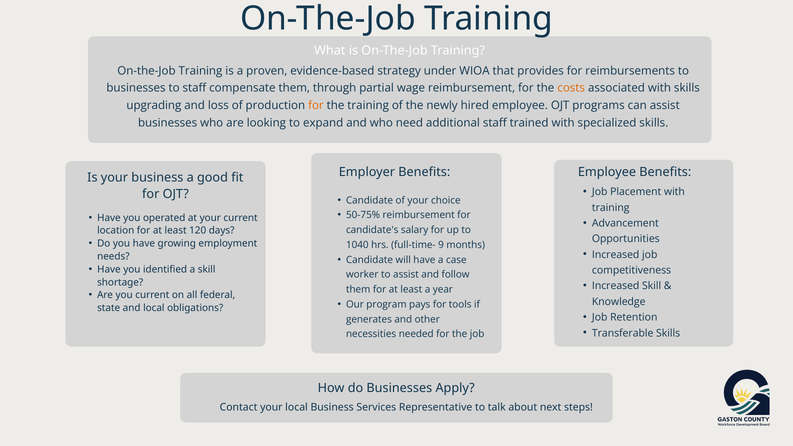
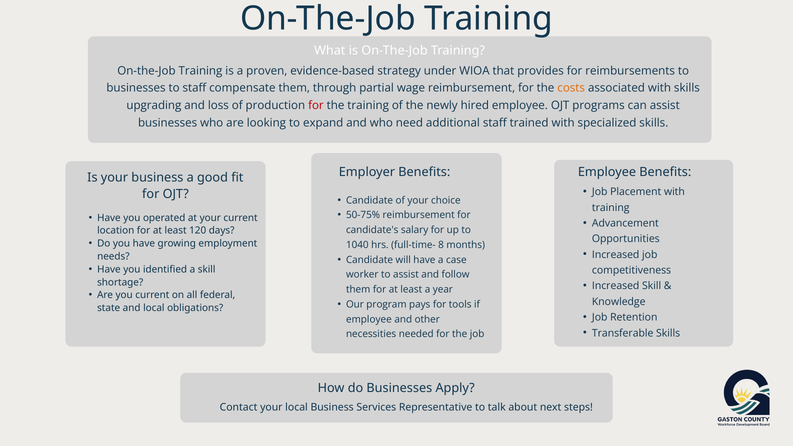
for colour: orange -> red (316, 105)
9: 9 -> 8 (441, 245)
generates: generates -> employee (369, 319)
